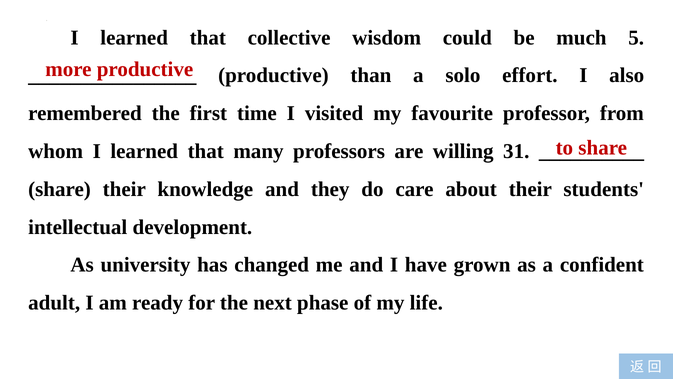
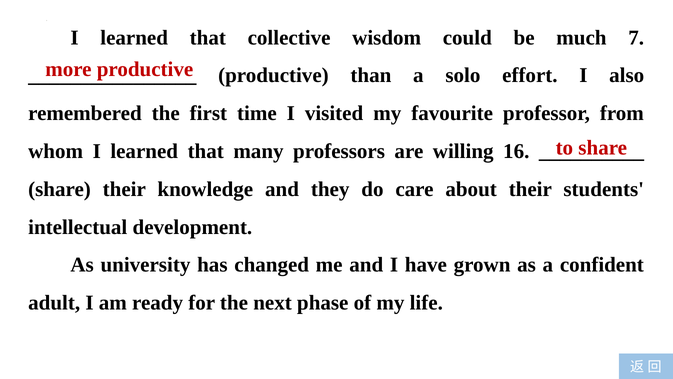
5: 5 -> 7 (636, 38)
31: 31 -> 16 (516, 151)
